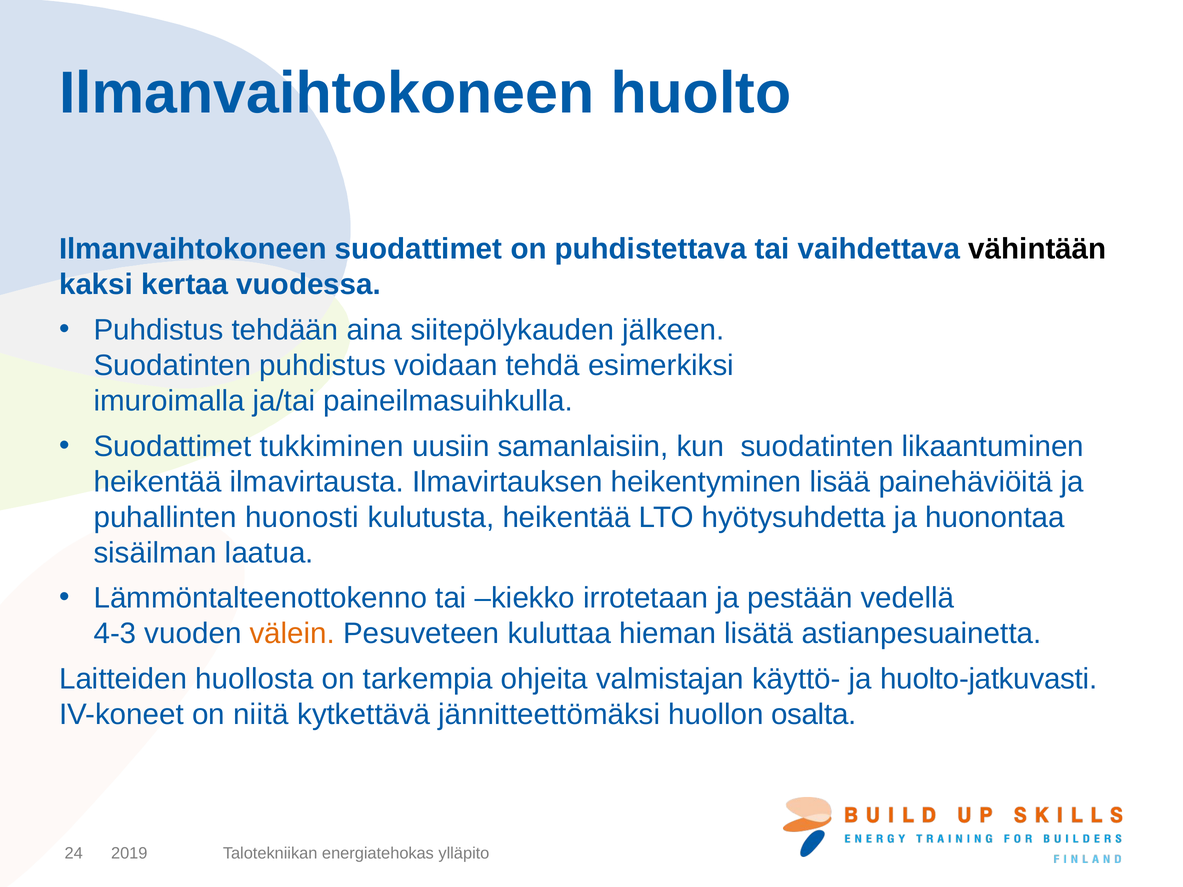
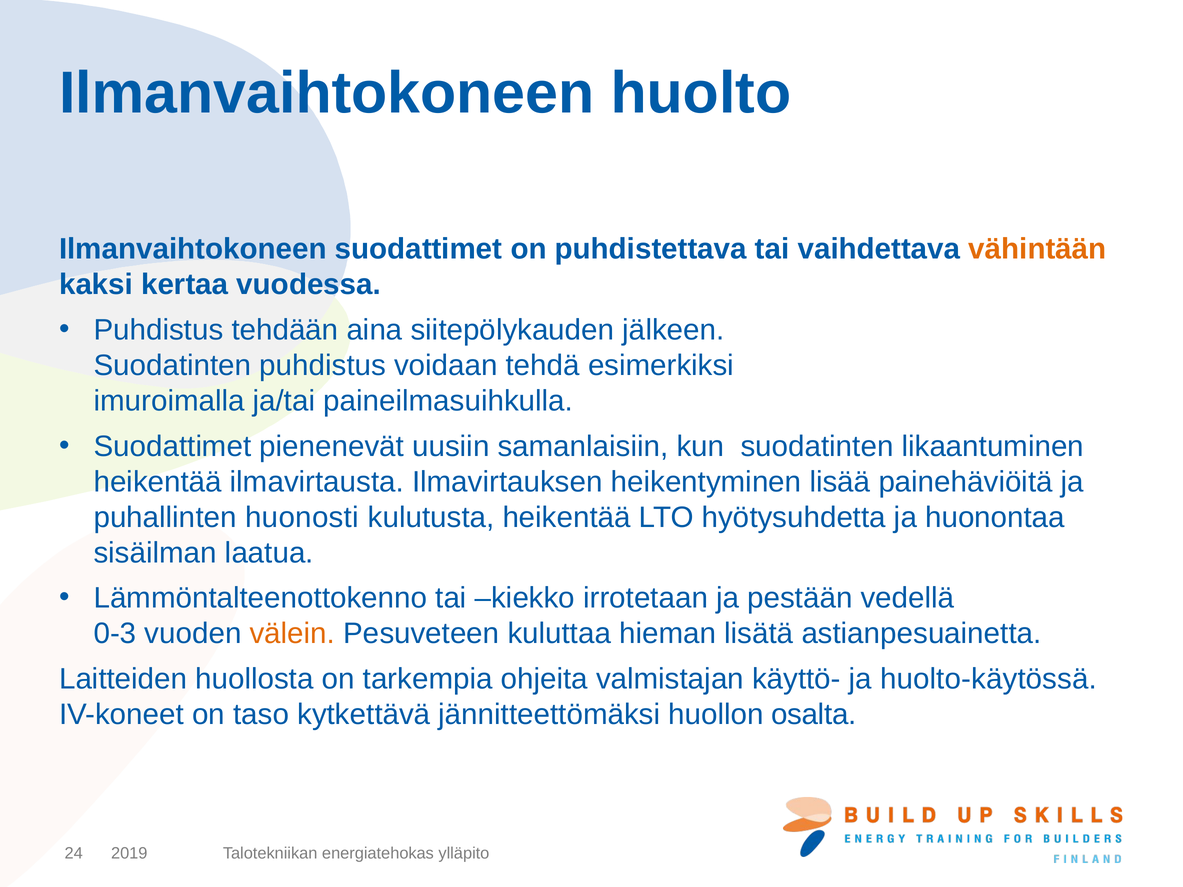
vähintään colour: black -> orange (1037, 249)
tukkiminen: tukkiminen -> pienenevät (332, 446)
4-3: 4-3 -> 0-3 (115, 634)
huolto-jatkuvasti: huolto-jatkuvasti -> huolto-käytössä (989, 679)
niitä: niitä -> taso (261, 715)
